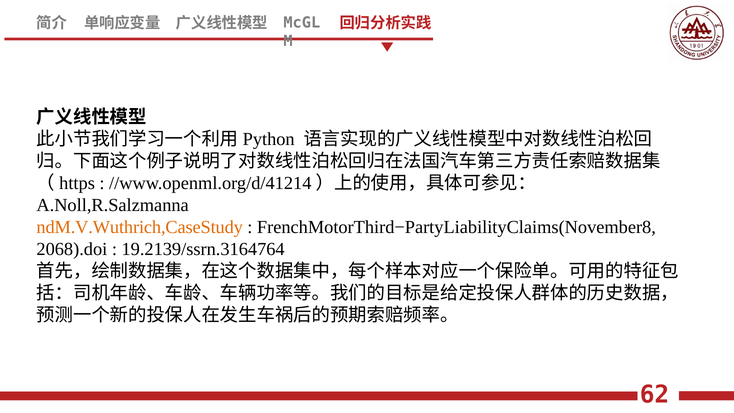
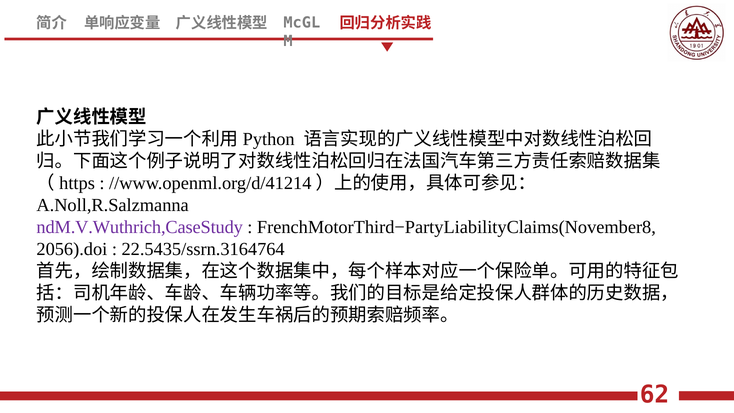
ndM.V.Wuthrich,CaseStudy colour: orange -> purple (140, 227)
2068).doi: 2068).doi -> 2056).doi (72, 249)
19.2139/ssrn.3164764: 19.2139/ssrn.3164764 -> 22.5435/ssrn.3164764 (203, 249)
